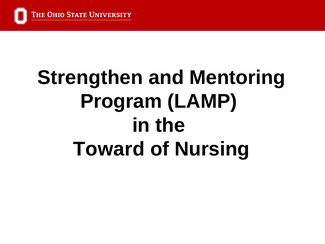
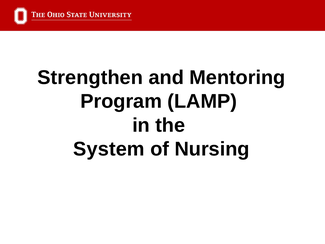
Toward: Toward -> System (109, 149)
